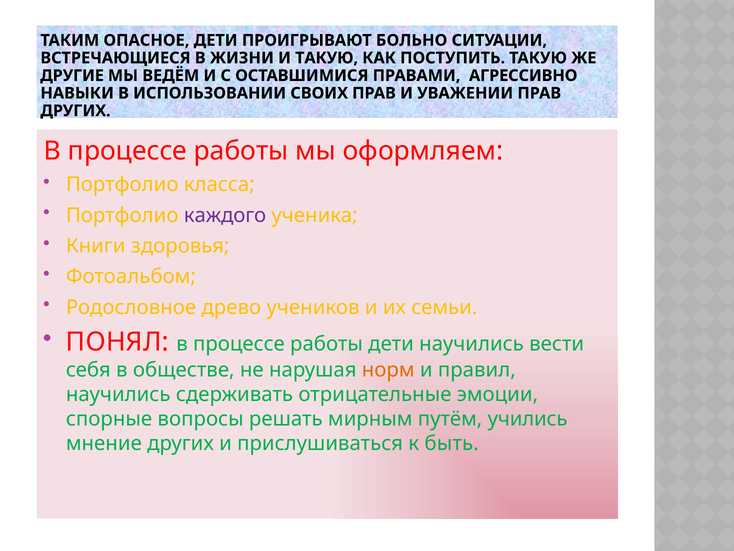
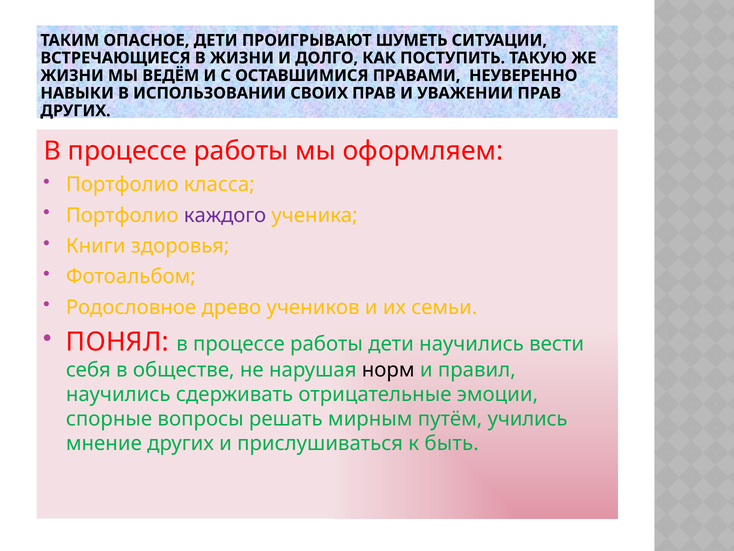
БОЛЬНО: БОЛЬНО -> ШУМЕТЬ (412, 40)
И ТАКУЮ: ТАКУЮ -> ДОЛГО (327, 58)
ДРУГИЕ: ДРУГИЕ -> ЖИЗНИ (72, 76)
АГРЕССИВНО: АГРЕССИВНО -> НЕУВЕРЕННО (523, 76)
норм colour: orange -> black (388, 370)
